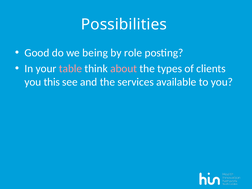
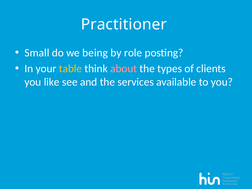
Possibilities: Possibilities -> Practitioner (124, 24)
Good: Good -> Small (37, 53)
table colour: pink -> yellow (70, 69)
this: this -> like (52, 82)
